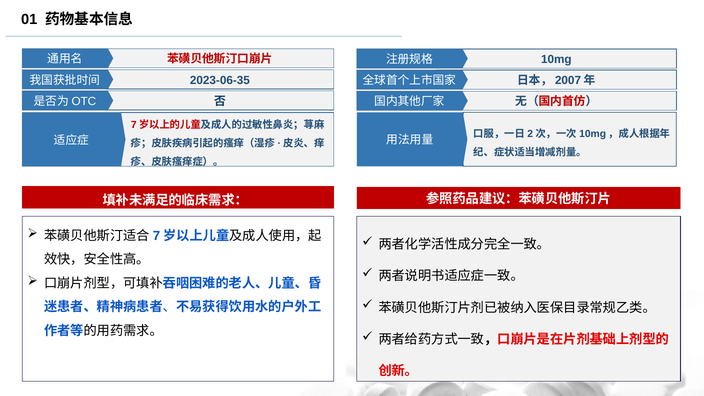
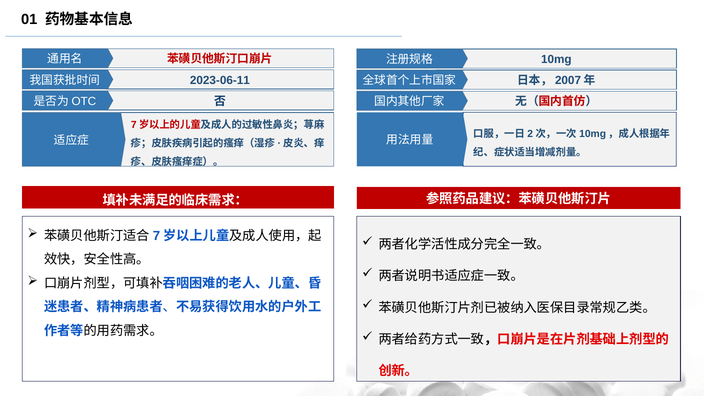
2023-06-35: 2023-06-35 -> 2023-06-11 (220, 80)
